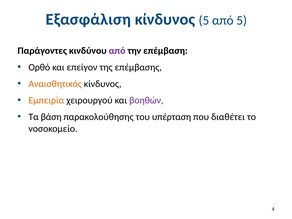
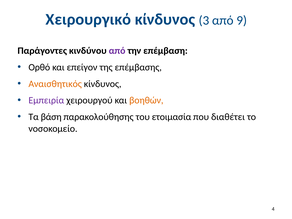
Εξασφάλιση: Εξασφάλιση -> Χειρουργικό (88, 19)
κίνδυνος 5: 5 -> 3 (204, 20)
από 5: 5 -> 9 (242, 20)
Εμπειρία colour: orange -> purple (46, 100)
βοηθών colour: purple -> orange (146, 100)
υπέρταση: υπέρταση -> ετοιμασία (172, 117)
